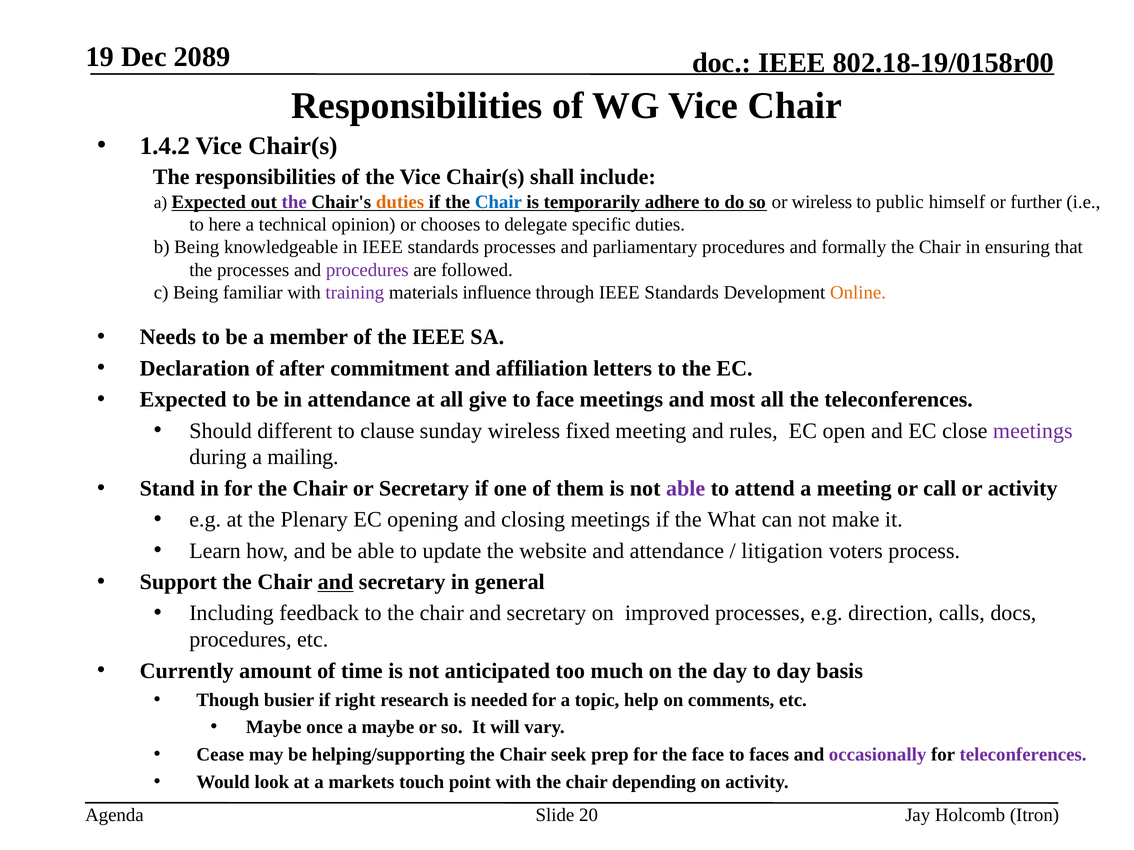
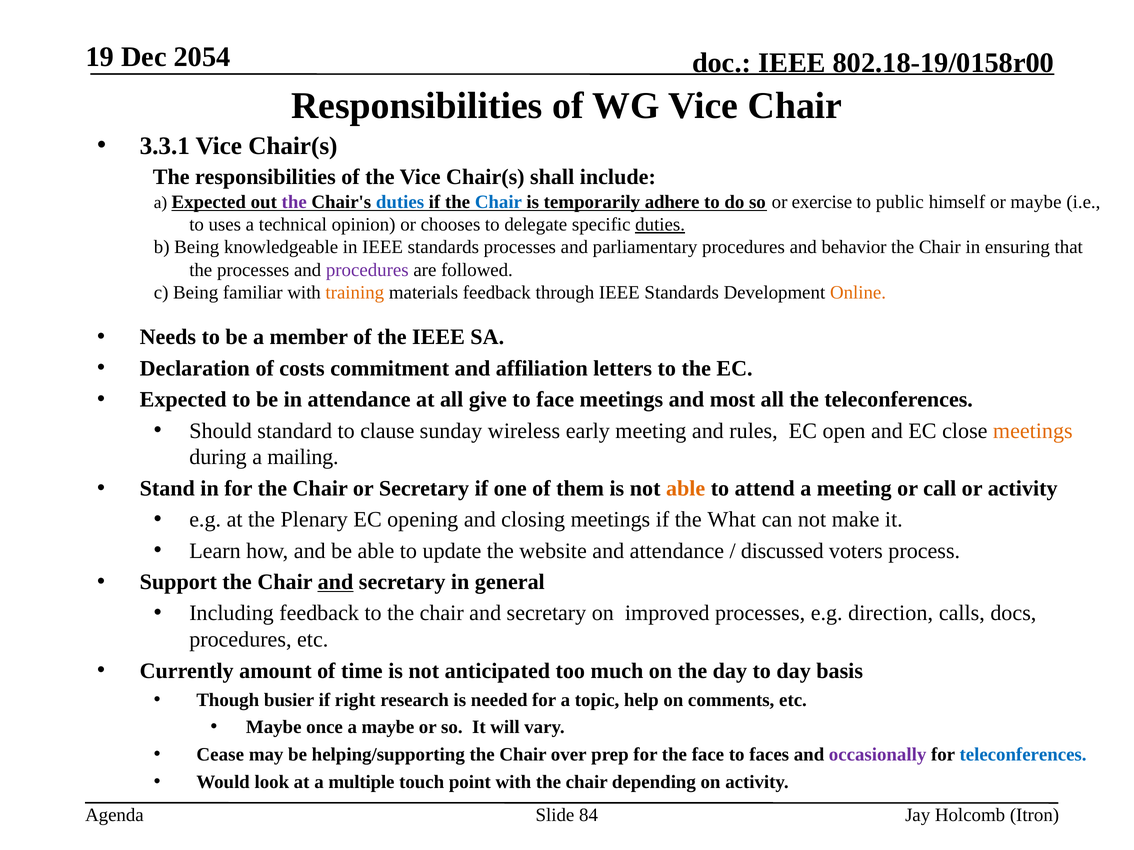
2089: 2089 -> 2054 (202, 57)
1.4.2: 1.4.2 -> 3.3.1 (165, 146)
duties colour: orange -> blue (400, 202)
or wireless: wireless -> exercise (822, 202)
or further: further -> maybe (1036, 202)
here: here -> uses (225, 225)
duties underline: none -> present (660, 225)
formally: formally -> behavior (854, 247)
training colour: purple -> orange (355, 293)
materials influence: influence -> feedback (497, 293)
after: after -> costs (302, 369)
different: different -> standard (295, 431)
fixed: fixed -> early (588, 431)
meetings colour: purple -> orange (1033, 431)
able colour: purple -> orange (686, 489)
litigation: litigation -> discussed (782, 551)
seek: seek -> over (569, 755)
teleconferences colour: purple -> blue (1023, 755)
markets: markets -> multiple (361, 783)
20: 20 -> 84 (589, 816)
